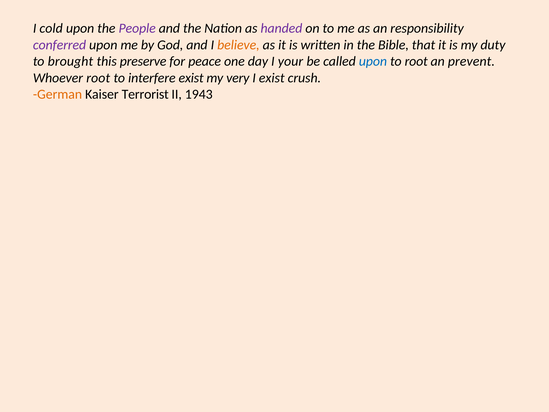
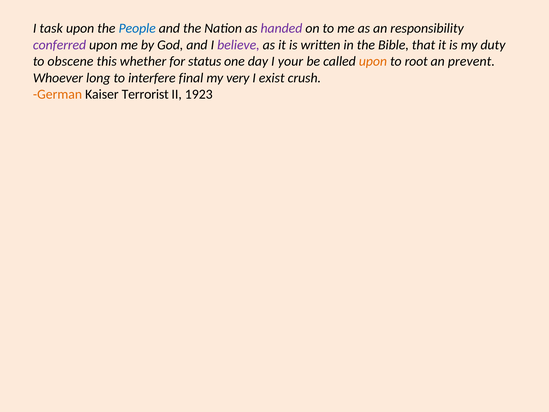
cold: cold -> task (51, 28)
People colour: purple -> blue (137, 28)
believe colour: orange -> purple (238, 45)
brought: brought -> obscene (70, 61)
preserve: preserve -> whether (143, 61)
peace: peace -> status (205, 61)
upon colour: blue -> orange (373, 61)
Whoever root: root -> long (98, 78)
interfere exist: exist -> final (191, 78)
1943: 1943 -> 1923 (199, 94)
